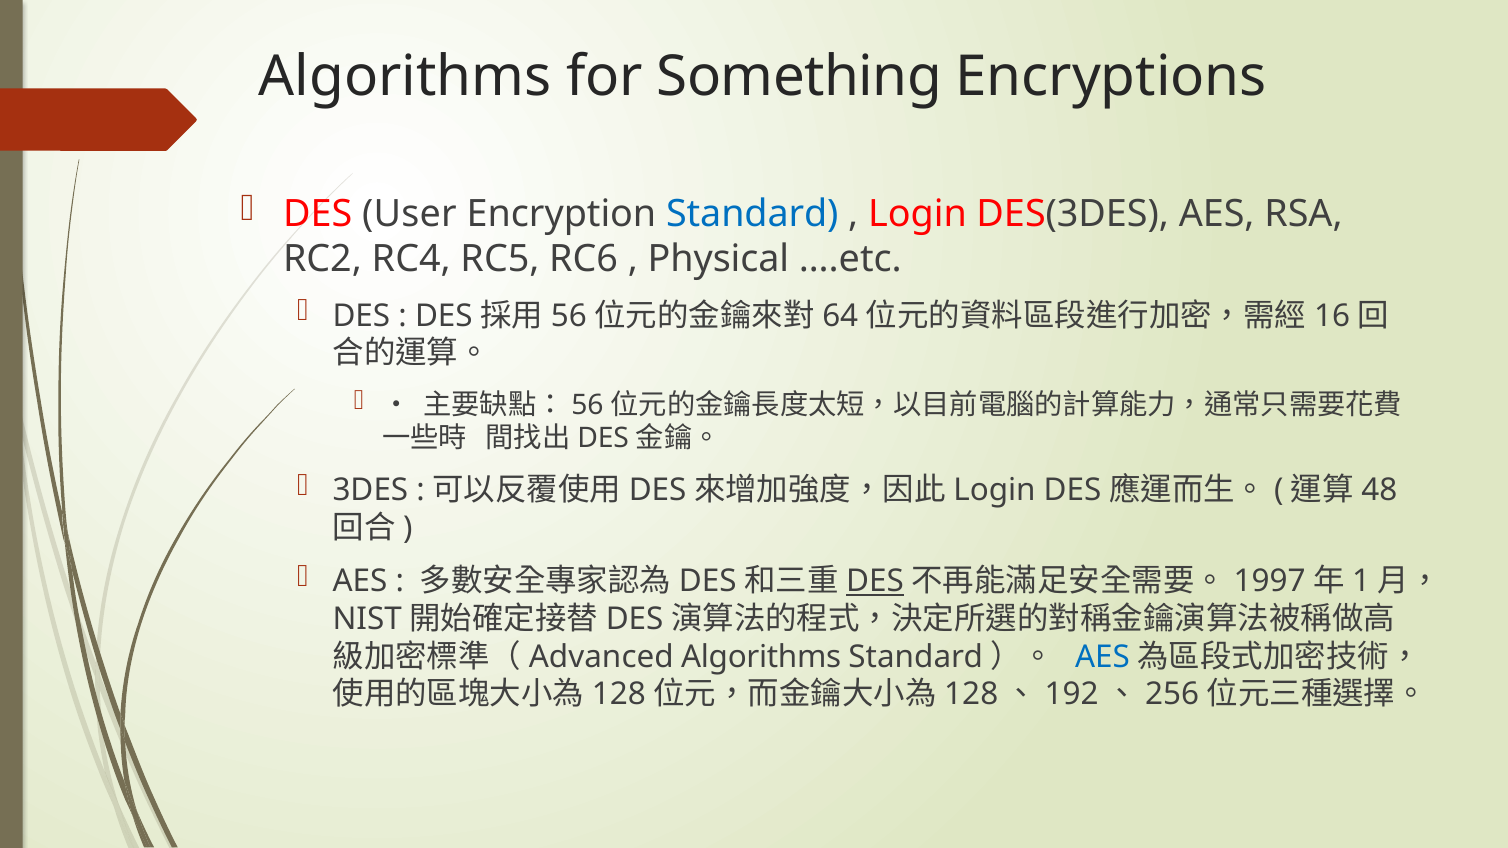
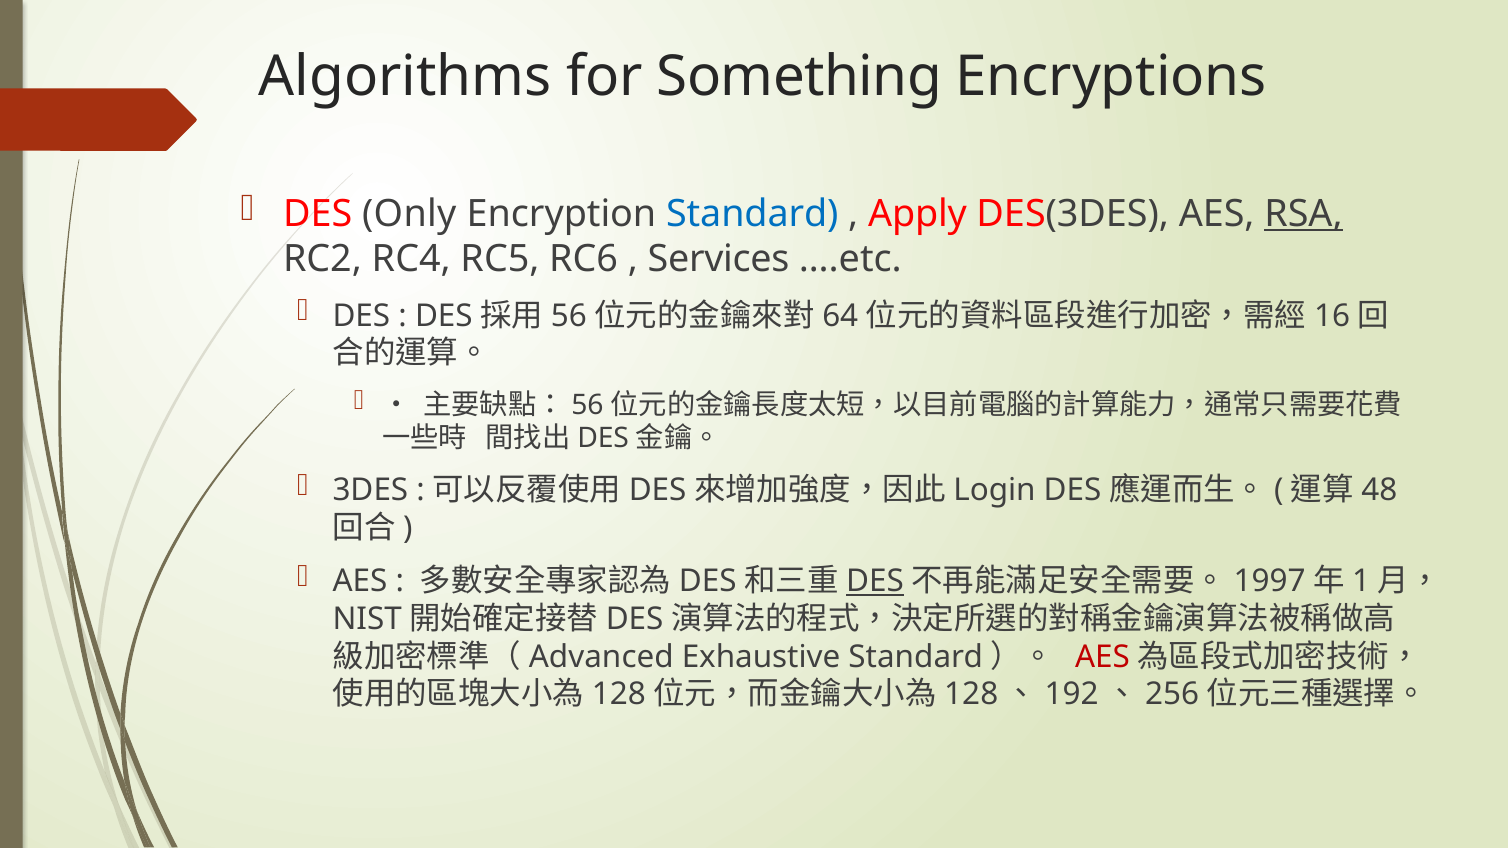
User: User -> Only (409, 214)
Login: Login -> Apply (918, 214)
RSA underline: none -> present (1304, 214)
Physical: Physical -> Services (719, 259)
Algorithms: Algorithms -> Exhaustive (761, 657)
AES colour: blue -> red (1102, 657)
